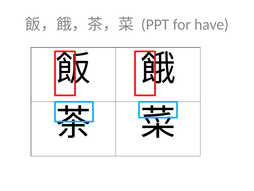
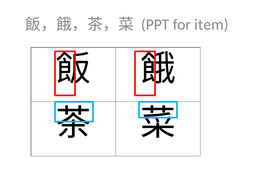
have: have -> item (211, 25)
